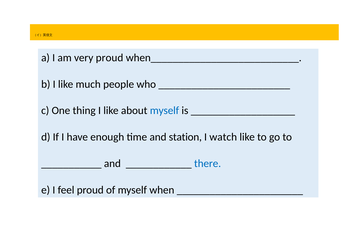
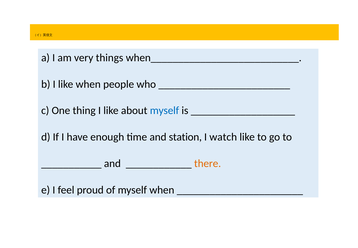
very proud: proud -> things (110, 58)
like much: much -> when (88, 84)
there colour: blue -> orange (208, 163)
